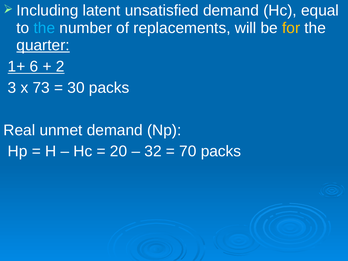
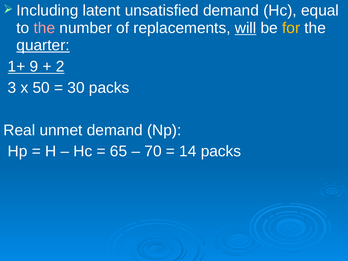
the colour: light blue -> pink (44, 28)
will underline: none -> present (246, 28)
6: 6 -> 9 (34, 67)
73: 73 -> 50 (41, 88)
20: 20 -> 65 (119, 151)
32: 32 -> 70 (153, 151)
70: 70 -> 14 (188, 151)
